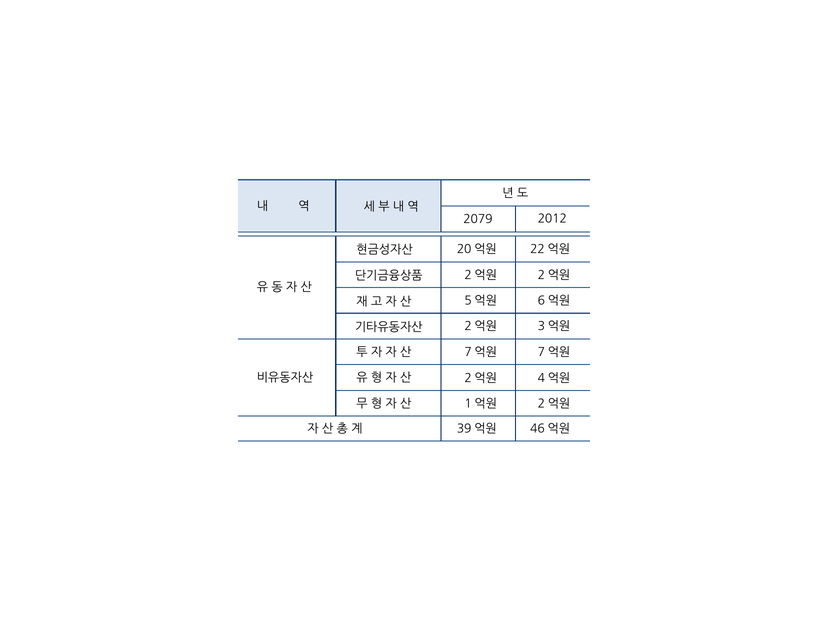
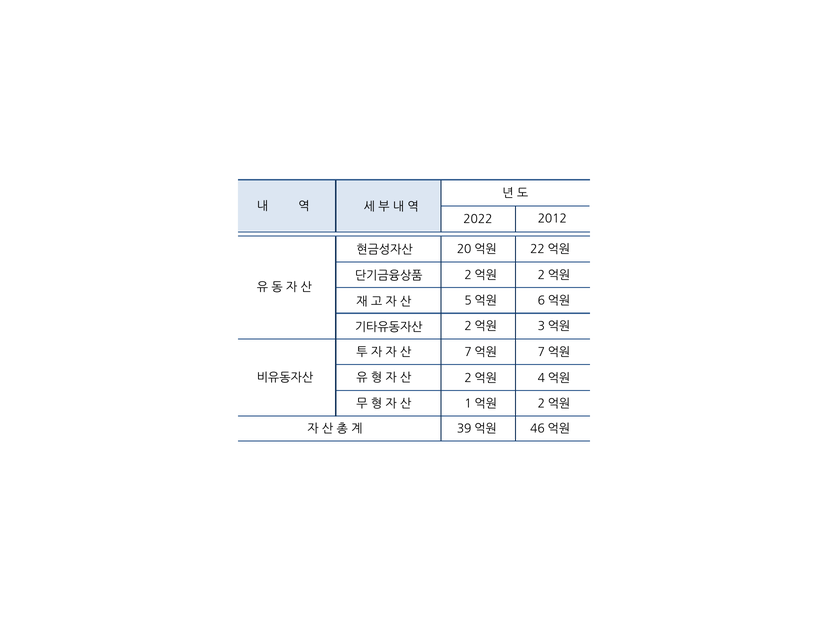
2079: 2079 -> 2022 (478, 219)
